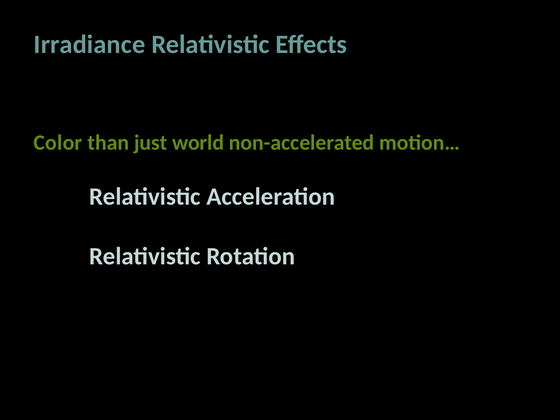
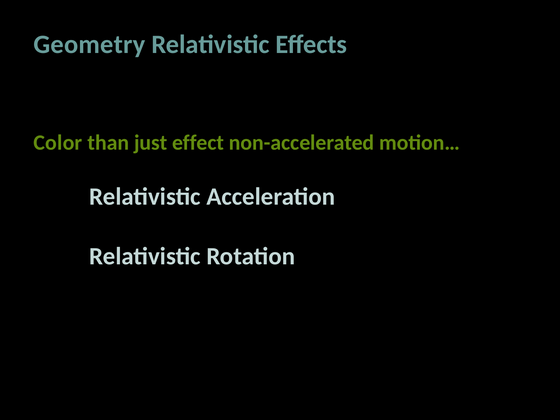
Irradiance: Irradiance -> Geometry (89, 45)
world: world -> effect (198, 143)
